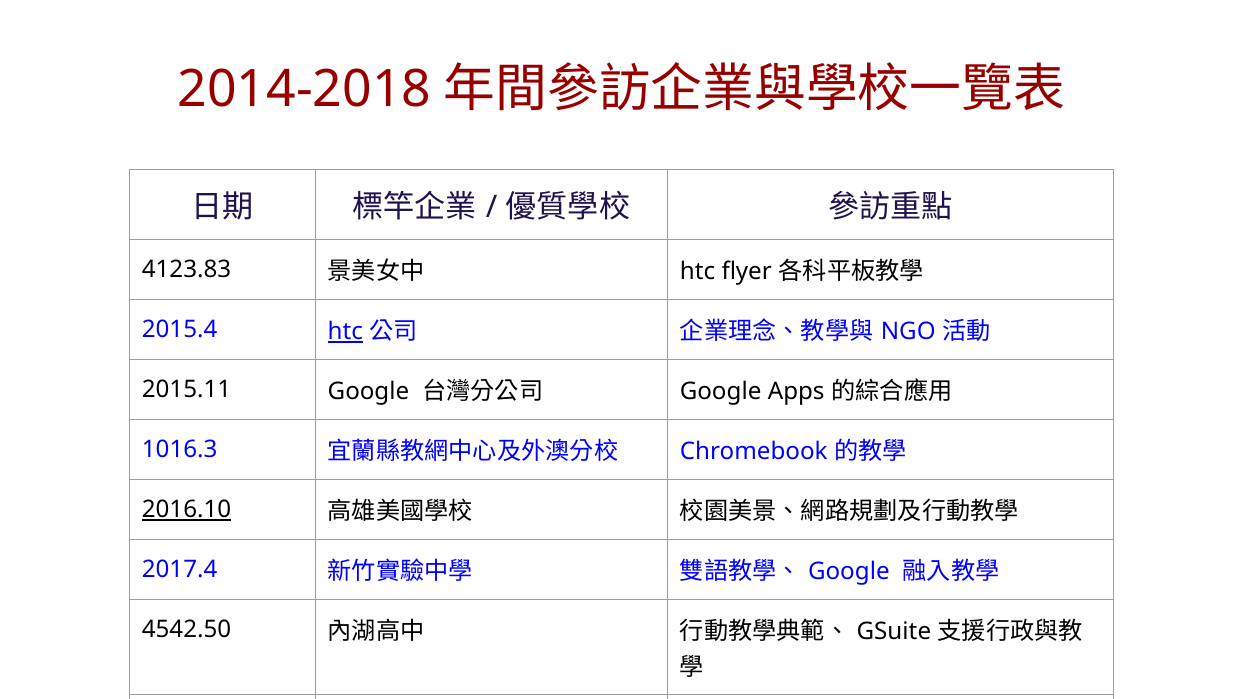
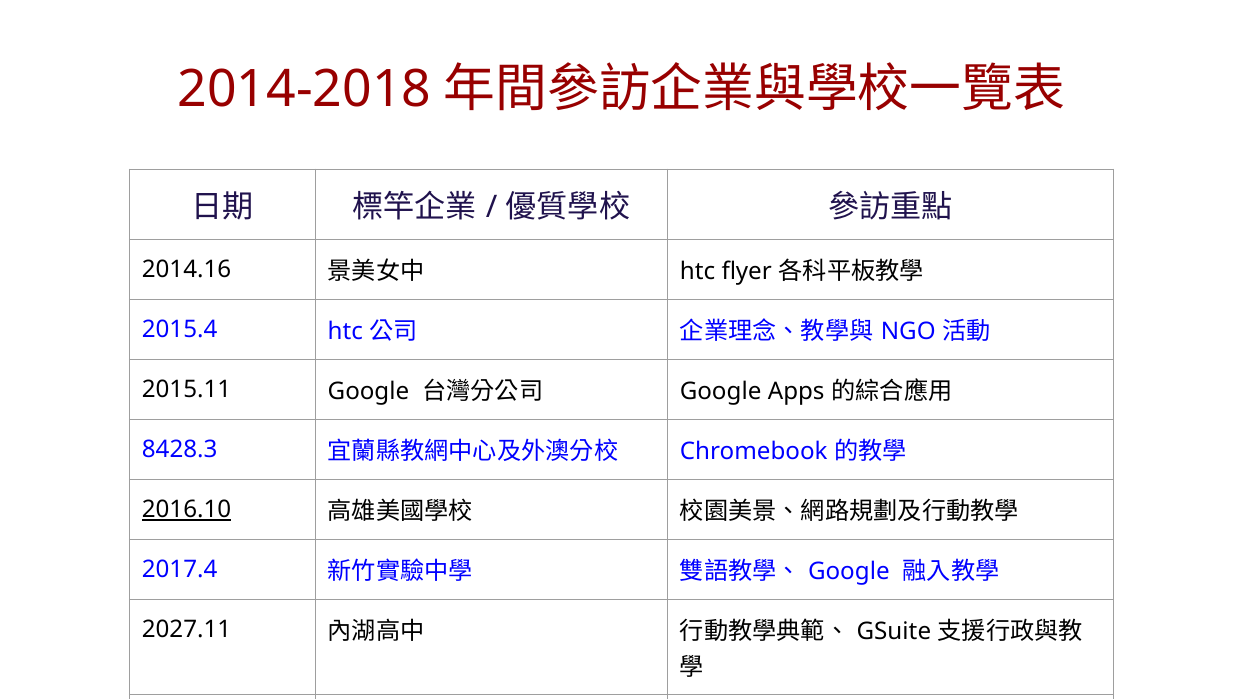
4123.83: 4123.83 -> 2014.16 (187, 269)
htc underline: present -> none (345, 332)
1016.3: 1016.3 -> 8428.3 (180, 450)
4542.50: 4542.50 -> 2027.11 (187, 630)
